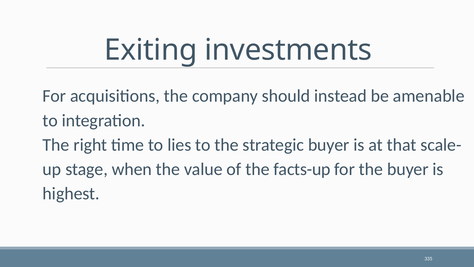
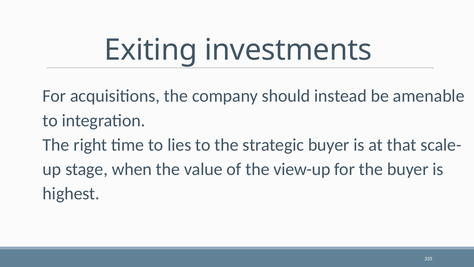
facts-up: facts-up -> view-up (302, 169)
